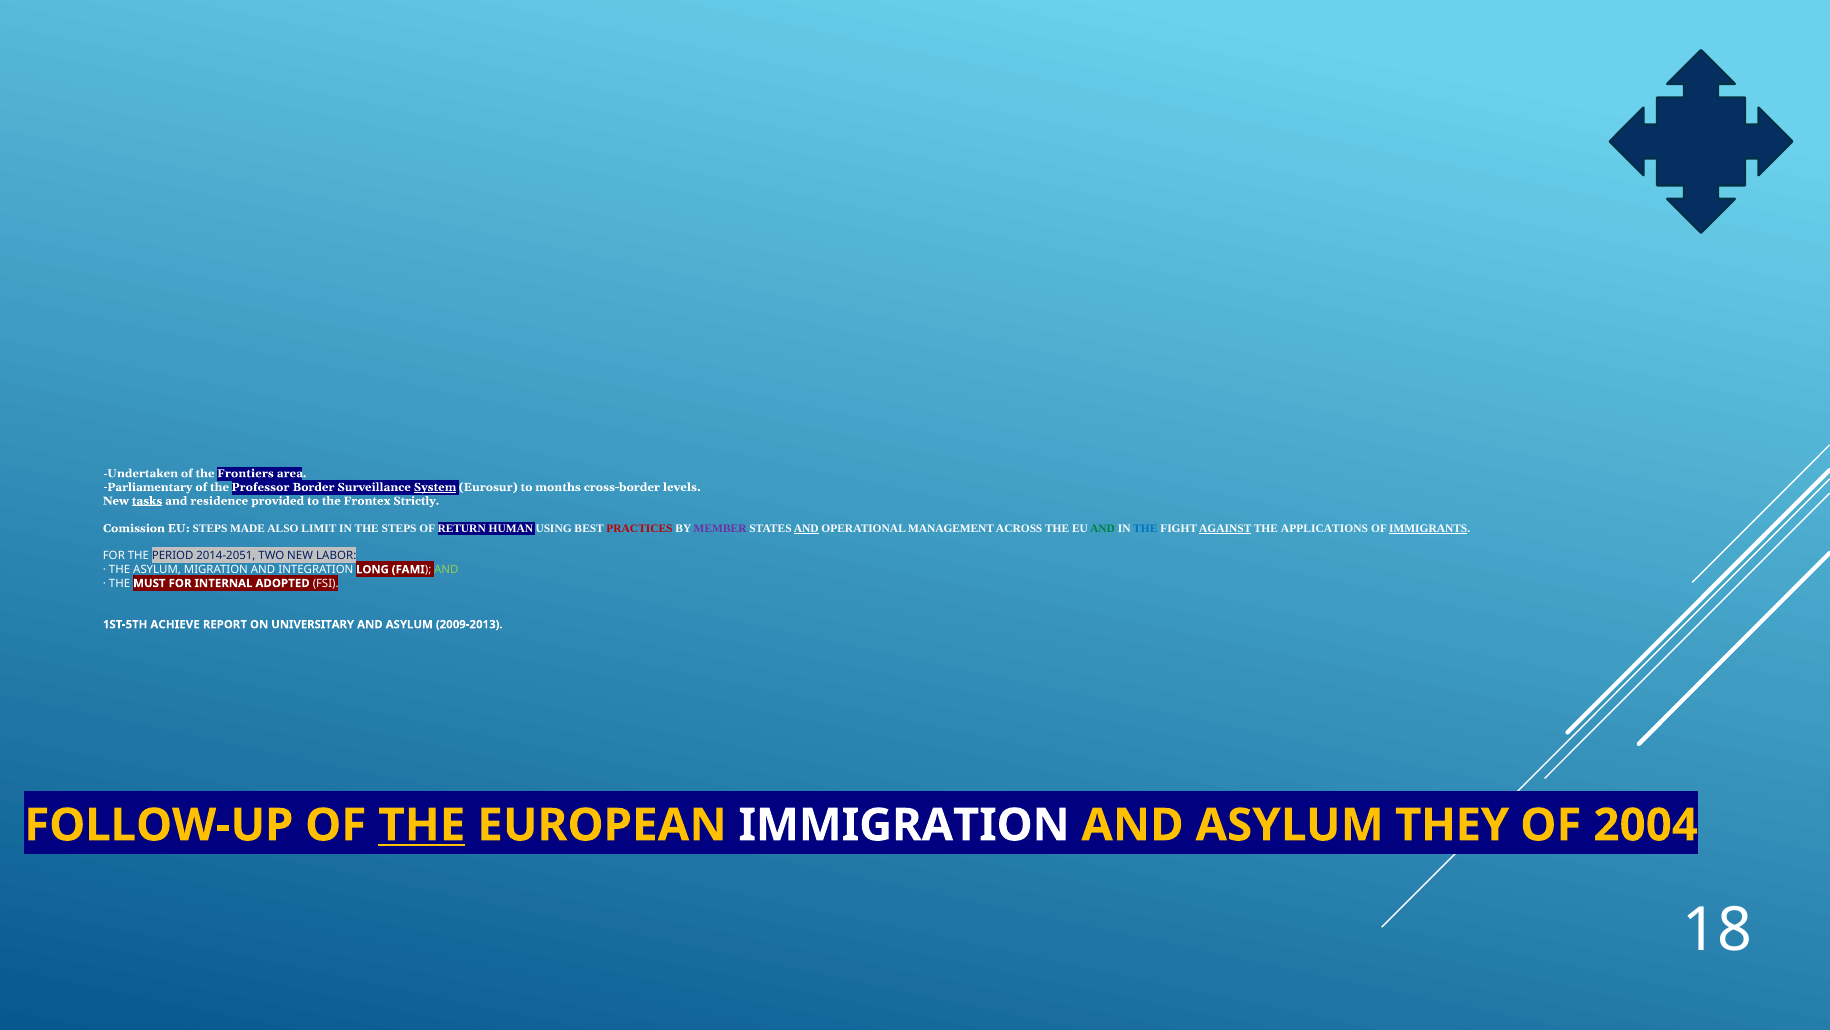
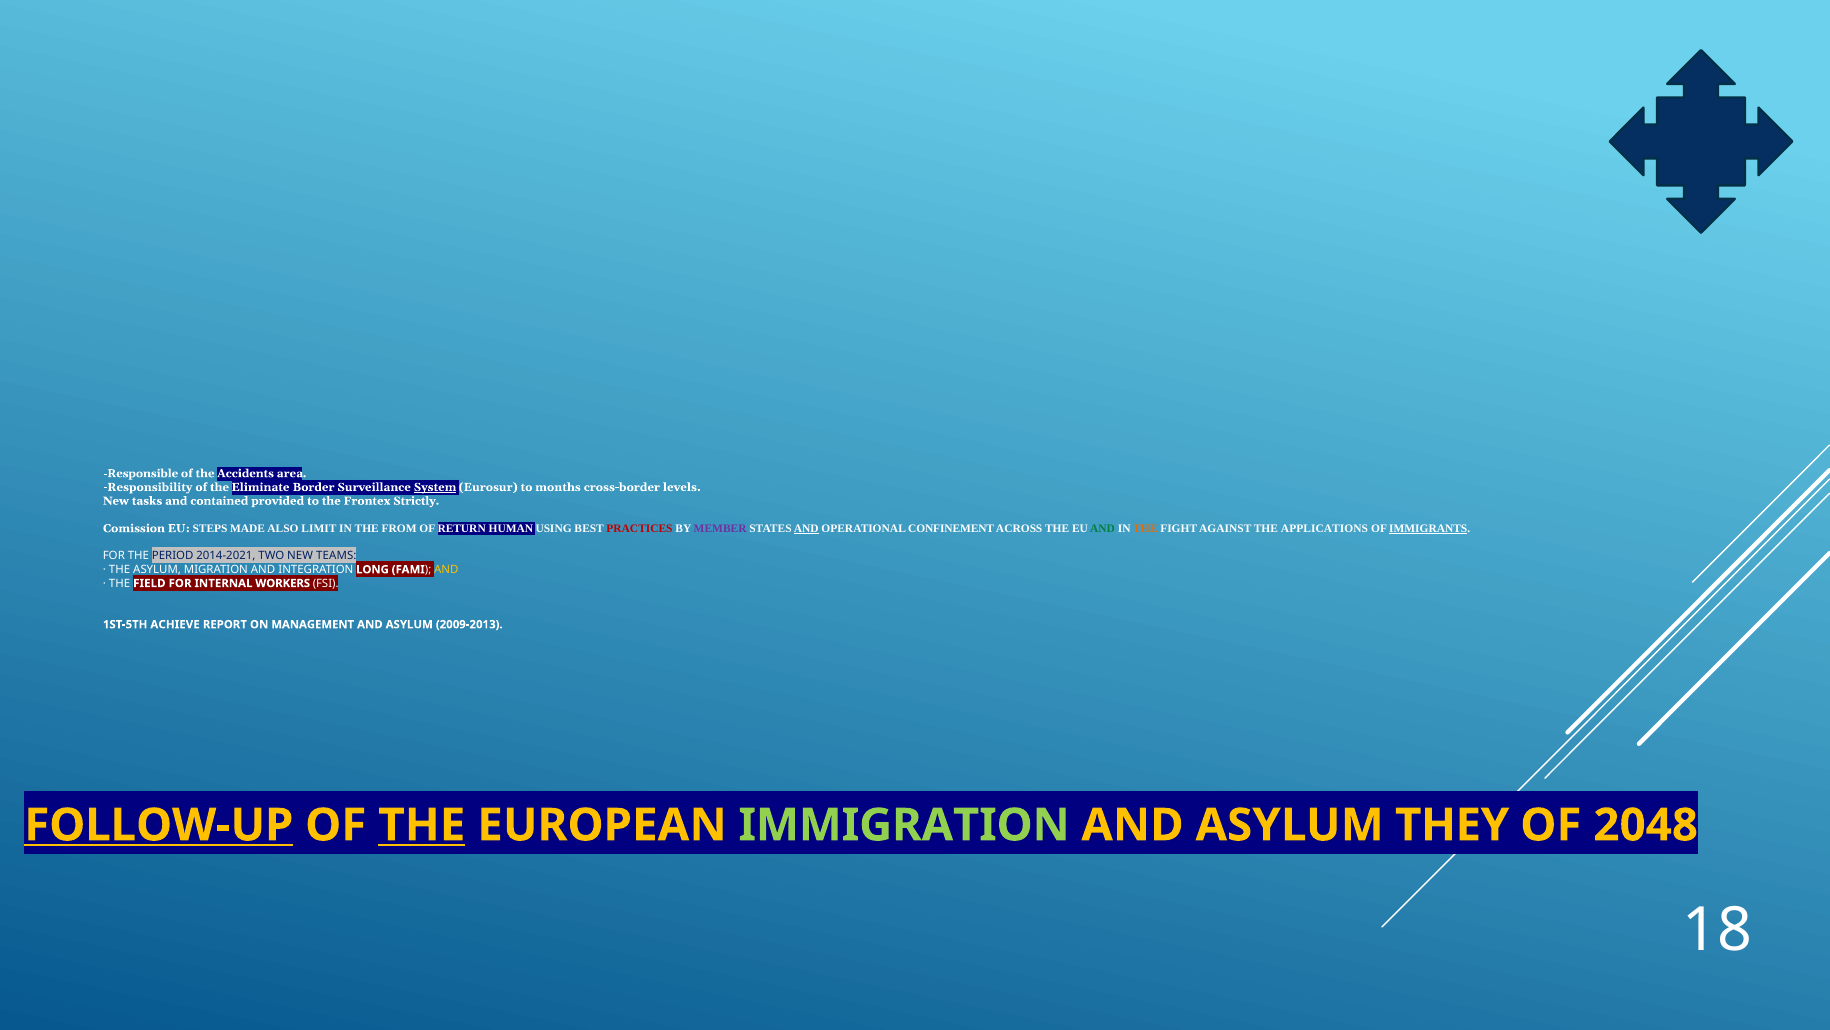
Undertaken: Undertaken -> Responsible (141, 473)
Frontiers: Frontiers -> Accidents (246, 473)
Parliamentary: Parliamentary -> Responsibility (148, 487)
Professor: Professor -> Eliminate (260, 487)
tasks underline: present -> none (147, 501)
residence: residence -> contained (219, 501)
THE STEPS: STEPS -> FROM (399, 528)
MANAGEMENT: MANAGEMENT -> CONFINEMENT (951, 528)
THE colour: blue -> orange (1145, 528)
AGAINST underline: present -> none (1225, 528)
2014-2051: 2014-2051 -> 2014-2021 (226, 555)
LABOR: LABOR -> TEAMS (336, 555)
AND colour: light green -> yellow (446, 569)
MUST: MUST -> FIELD (149, 583)
ADOPTED: ADOPTED -> WORKERS (283, 583)
UNIVERSITARY: UNIVERSITARY -> MANAGEMENT (313, 624)
FOLLOW-UP underline: none -> present (159, 825)
IMMIGRATION colour: white -> light green (904, 825)
2004: 2004 -> 2048 (1646, 825)
